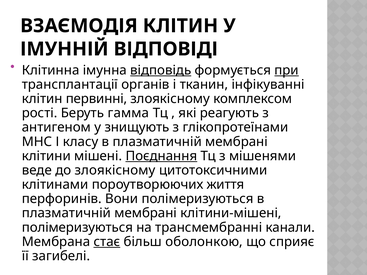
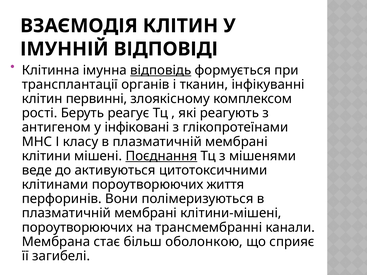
при underline: present -> none (287, 70)
гамма: гамма -> реагує (128, 113)
знищують: знищують -> інфіковані (137, 127)
до злоякісному: злоякісному -> активуються (115, 170)
полімеризуються: полімеризуються -> пороутворюючих (77, 228)
стає underline: present -> none (107, 242)
